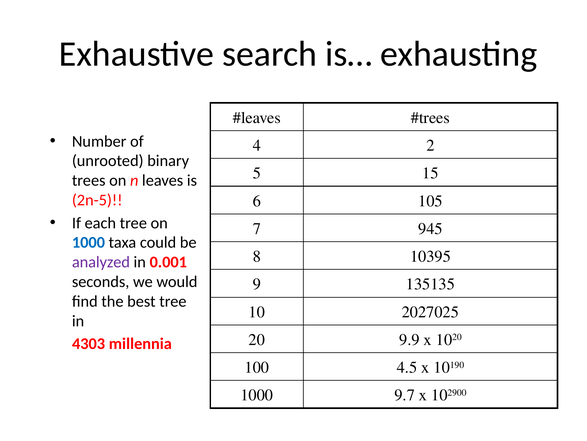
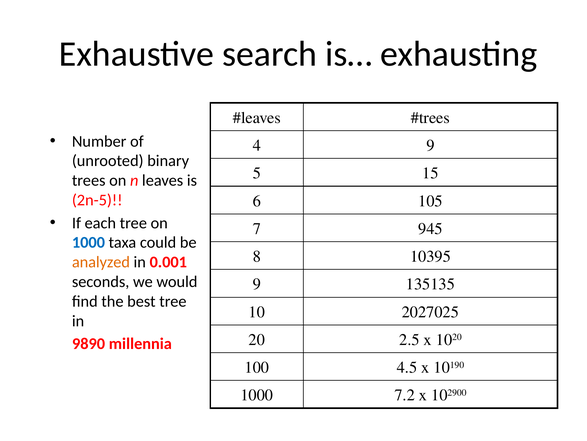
4 2: 2 -> 9 (430, 145)
analyzed colour: purple -> orange (101, 262)
9.9: 9.9 -> 2.5 (409, 339)
4303: 4303 -> 9890 (89, 343)
9.7: 9.7 -> 7.2 (405, 395)
